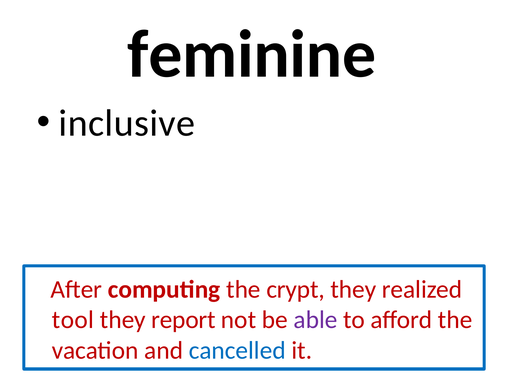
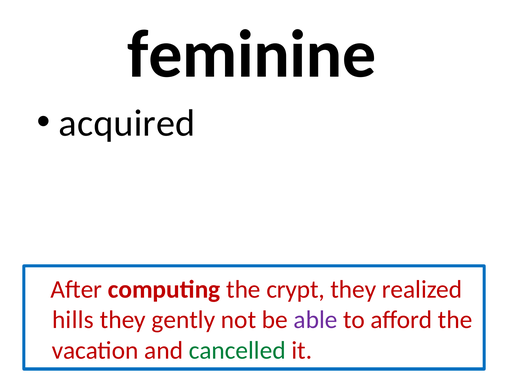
inclusive: inclusive -> acquired (127, 123)
tool: tool -> hills (73, 320)
report: report -> gently (183, 320)
cancelled colour: blue -> green (237, 350)
